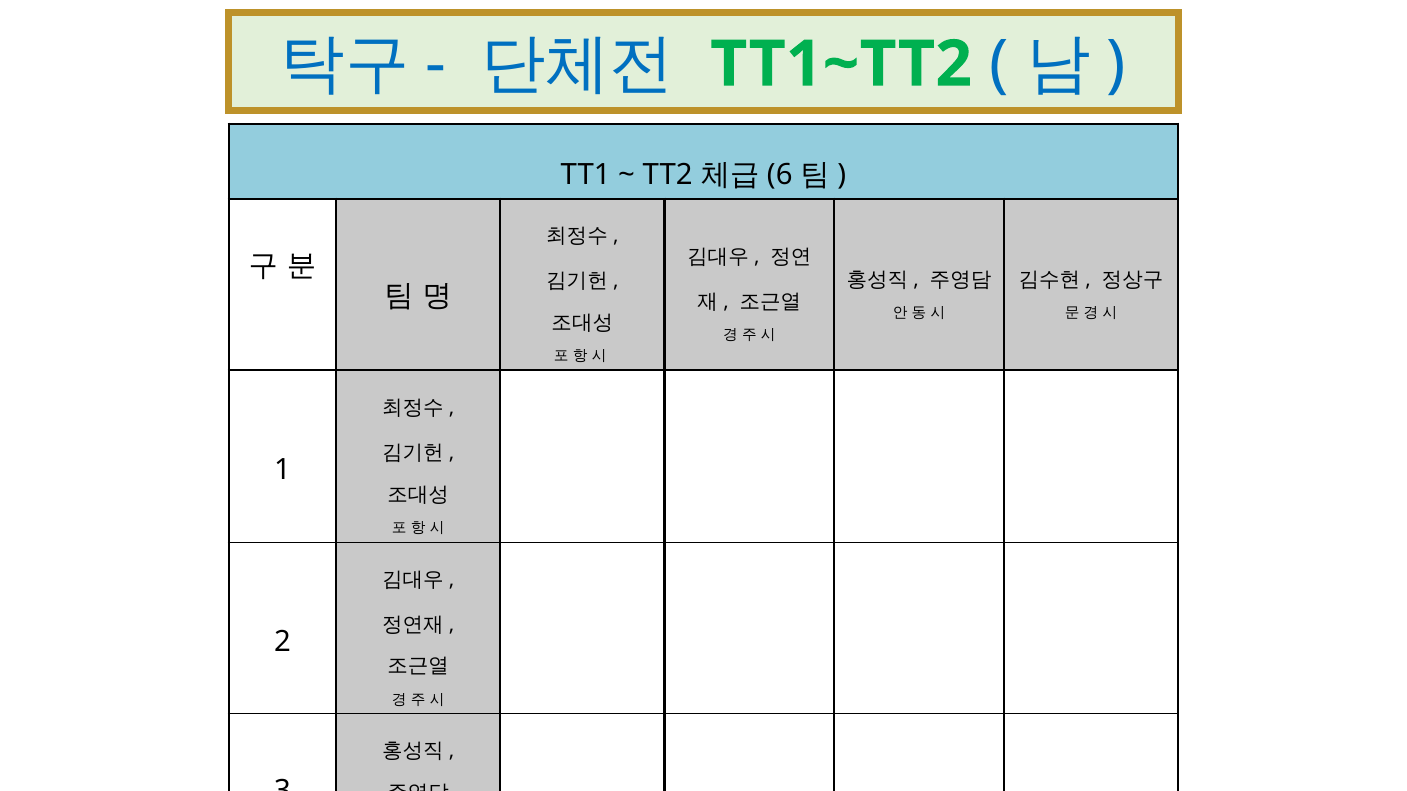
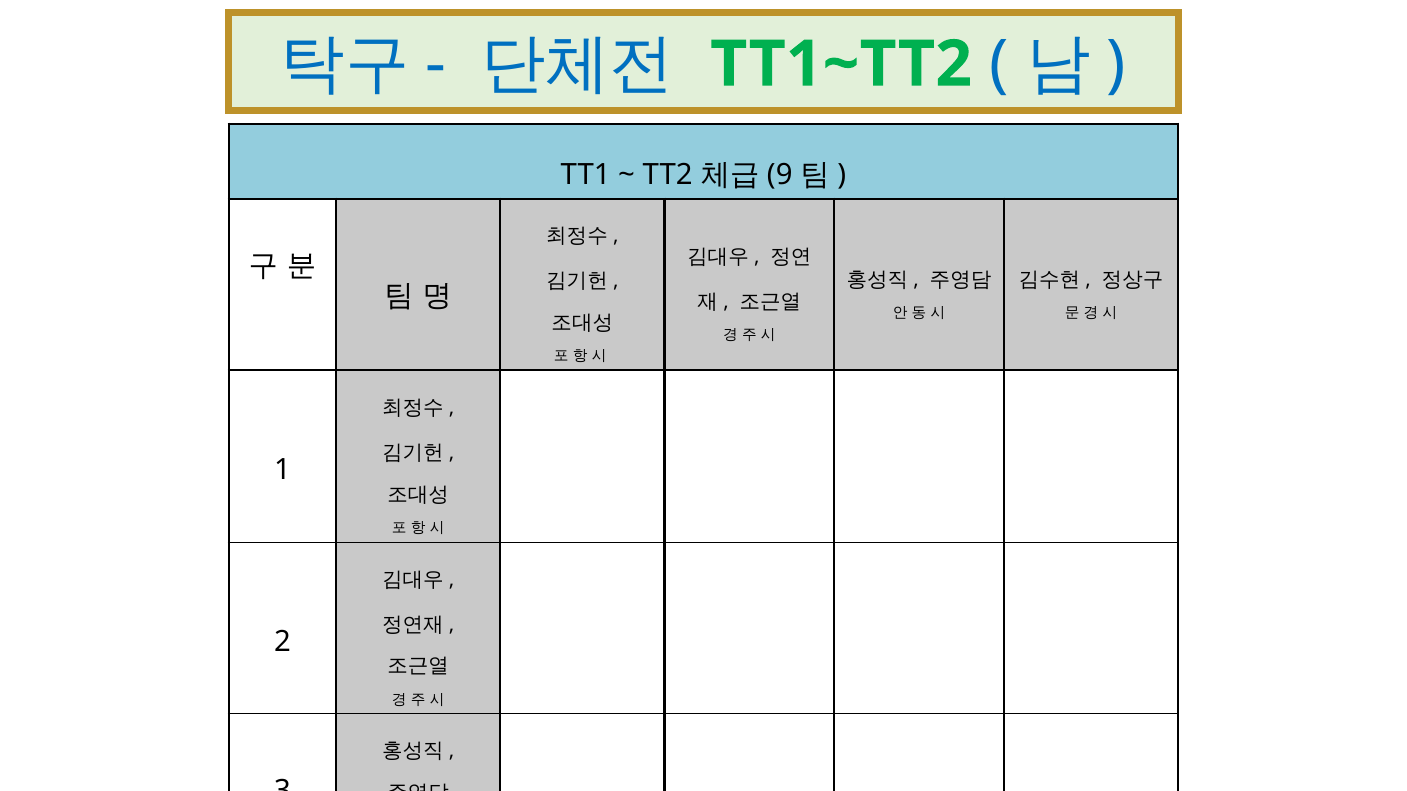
6: 6 -> 9 (780, 175)
